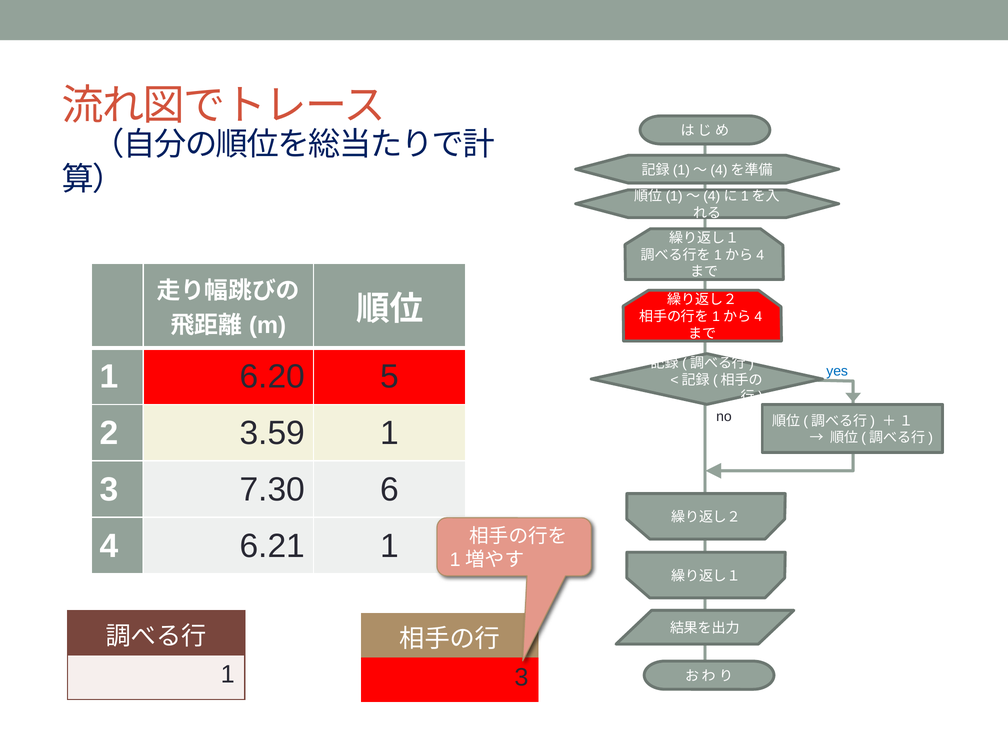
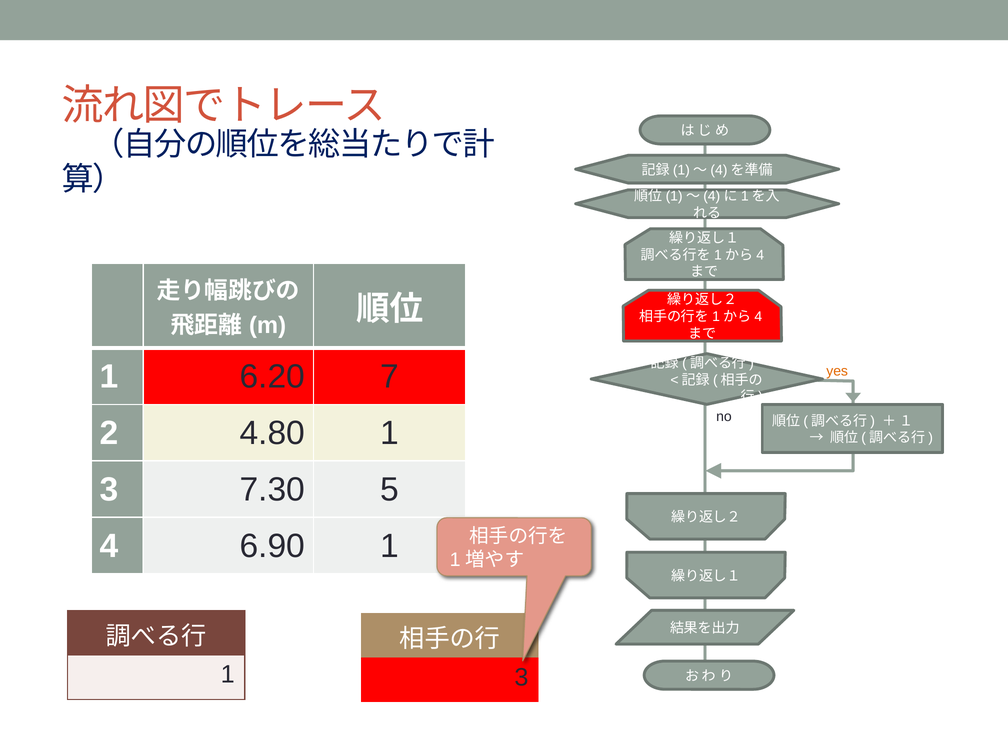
5: 5 -> 7 (390, 377)
yes colour: blue -> orange (837, 371)
3.59: 3.59 -> 4.80 (272, 433)
6: 6 -> 5 (390, 490)
6.21: 6.21 -> 6.90 (272, 546)
